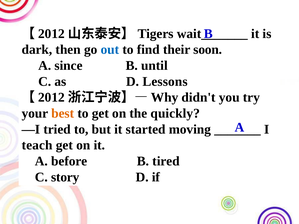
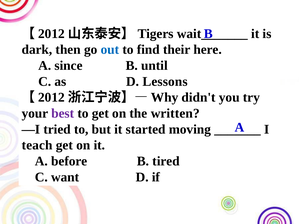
soon: soon -> here (208, 50)
best colour: orange -> purple (63, 113)
quickly: quickly -> written (175, 113)
story: story -> want (65, 177)
